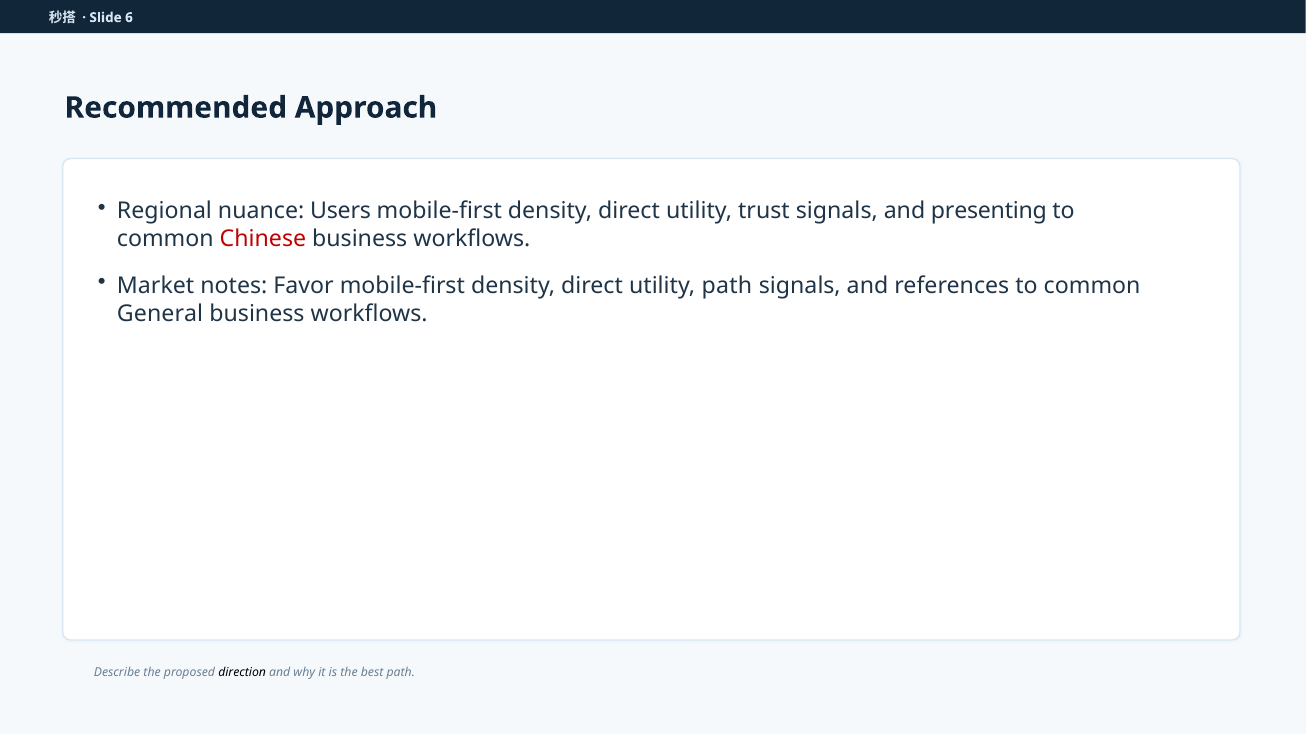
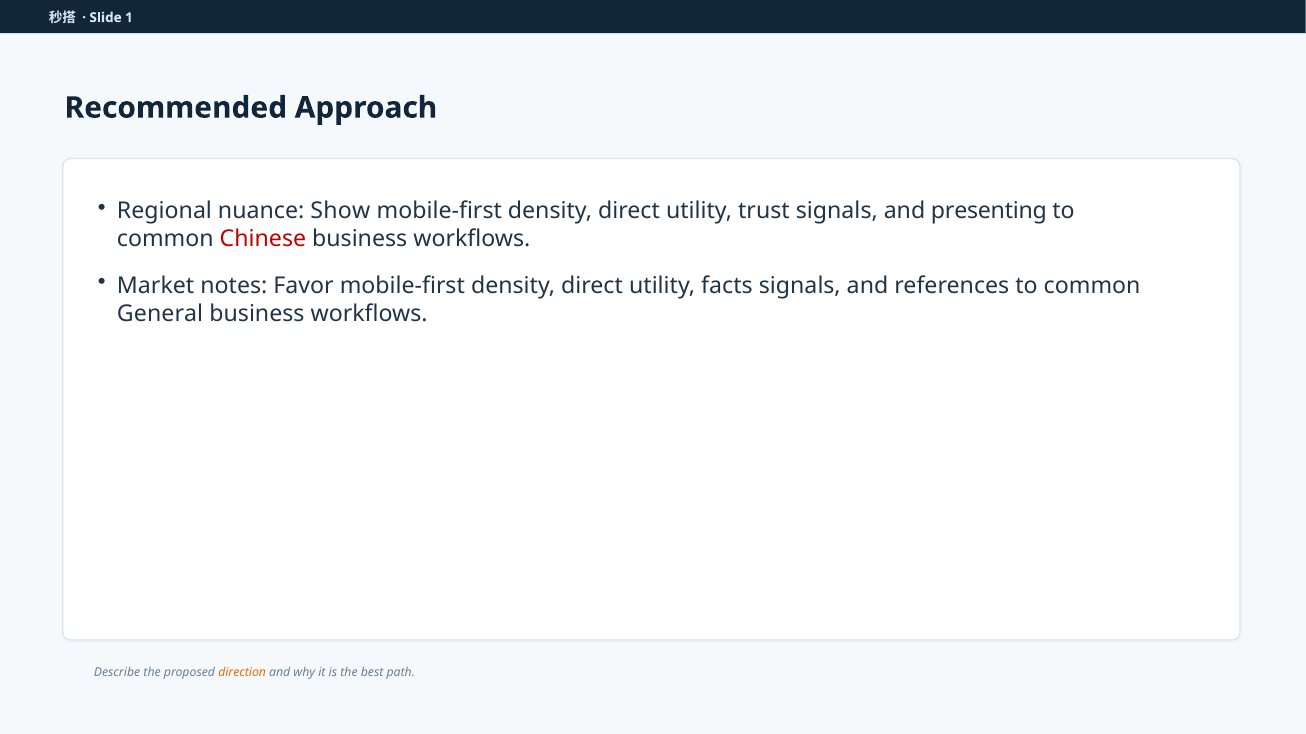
6: 6 -> 1 (129, 18)
Users: Users -> Show (340, 211)
utility path: path -> facts (727, 286)
direction colour: black -> orange (242, 673)
